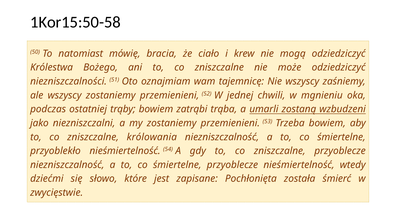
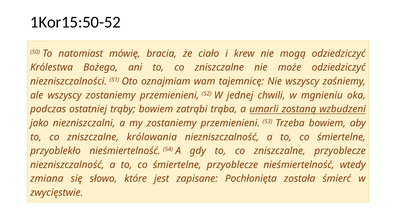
1Kor15:50-58: 1Kor15:50-58 -> 1Kor15:50-52 (75, 22)
dziećmi: dziećmi -> zmiana (47, 179)
